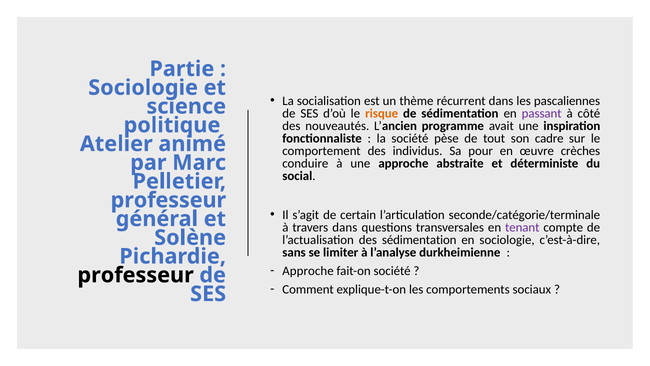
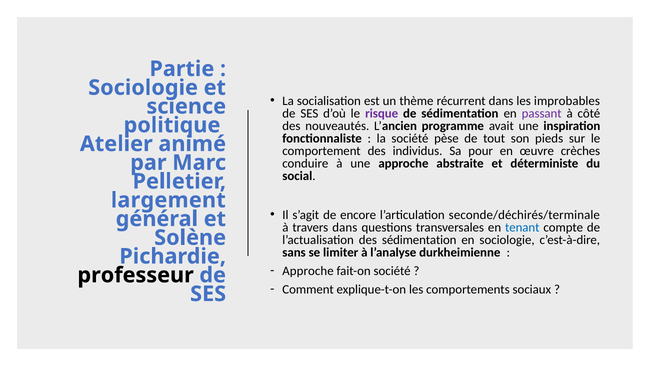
pascaliennes: pascaliennes -> improbables (567, 101)
risque colour: orange -> purple (382, 114)
cadre: cadre -> pieds (549, 139)
professeur: professeur -> largement (168, 200)
certain: certain -> encore (358, 215)
seconde/catégorie/terminale: seconde/catégorie/terminale -> seconde/déchirés/terminale (524, 215)
tenant colour: purple -> blue (522, 227)
